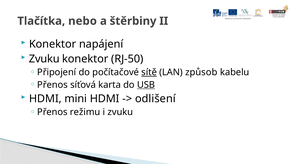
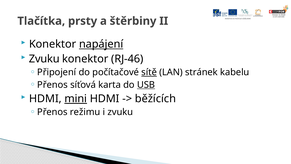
nebo: nebo -> prsty (83, 21)
napájení underline: none -> present (101, 44)
RJ-50: RJ-50 -> RJ-46 (127, 59)
způsob: způsob -> stránek (201, 72)
mini underline: none -> present (76, 99)
odlišení: odlišení -> běžících (155, 99)
